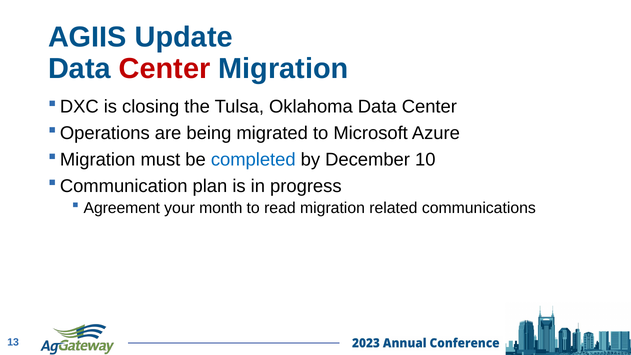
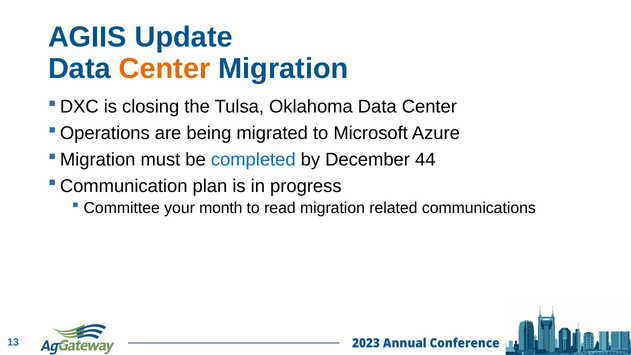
Center colour: red -> orange (165, 69)
10: 10 -> 44 (425, 160)
Agreement: Agreement -> Committee (122, 208)
